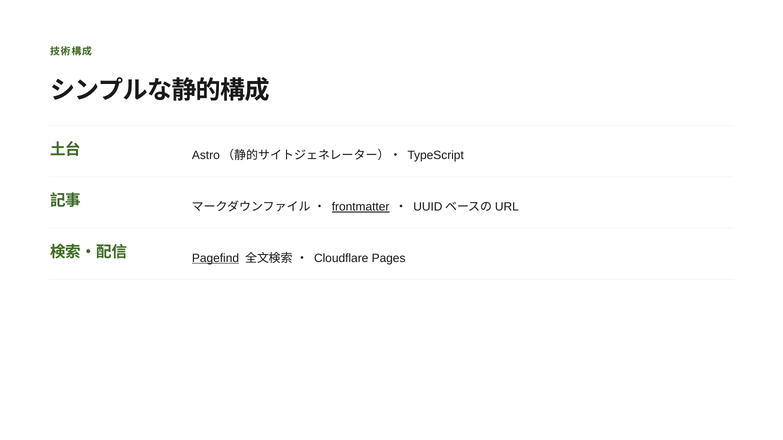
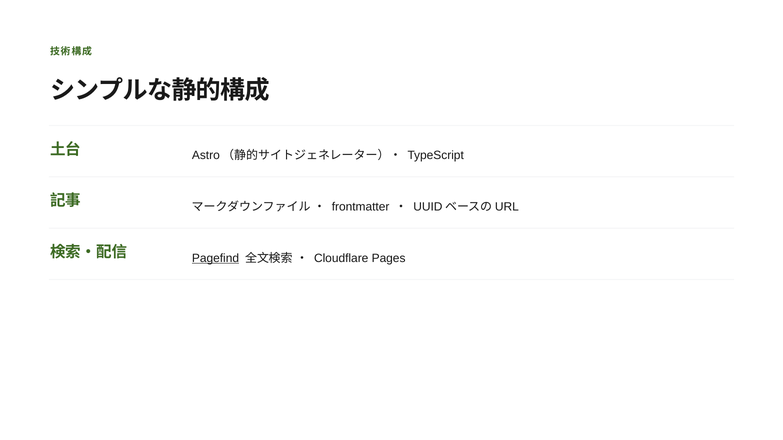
frontmatter underline: present -> none (361, 207)
